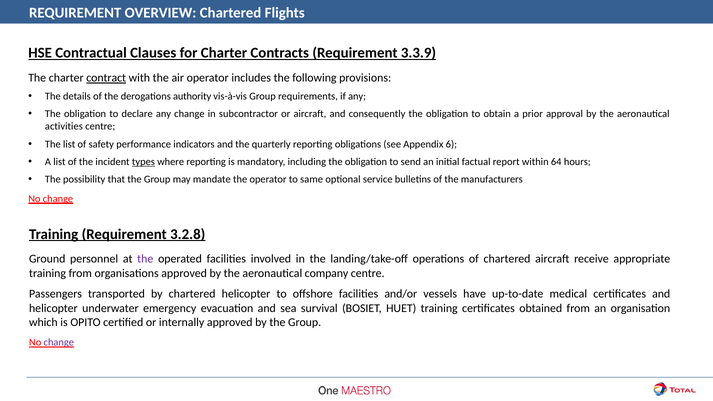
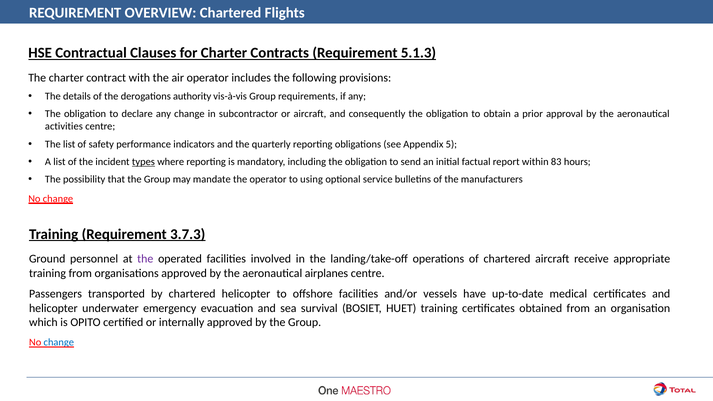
3.3.9: 3.3.9 -> 5.1.3 (419, 53)
contract underline: present -> none (106, 78)
6: 6 -> 5 (451, 144)
64: 64 -> 83 (556, 162)
same: same -> using (312, 180)
3.2.8: 3.2.8 -> 3.7.3 (188, 234)
company: company -> airplanes (327, 273)
change colour: purple -> blue (59, 343)
